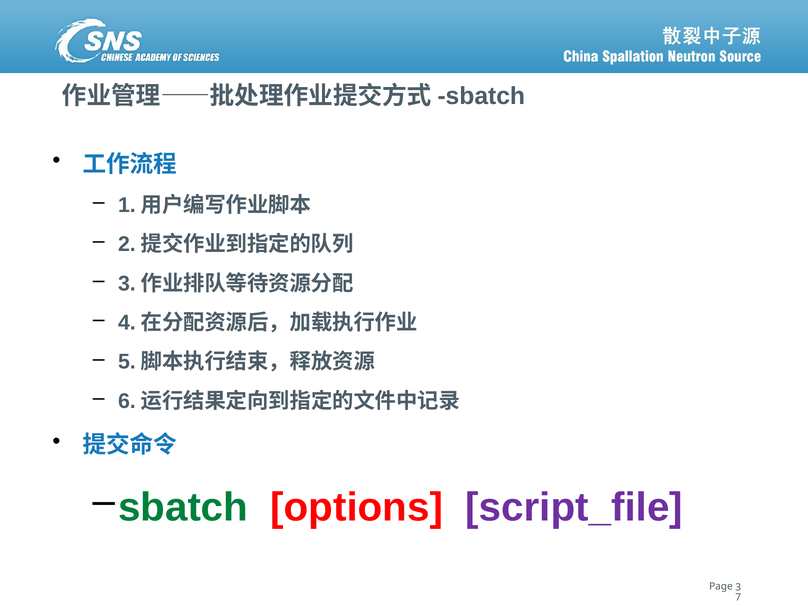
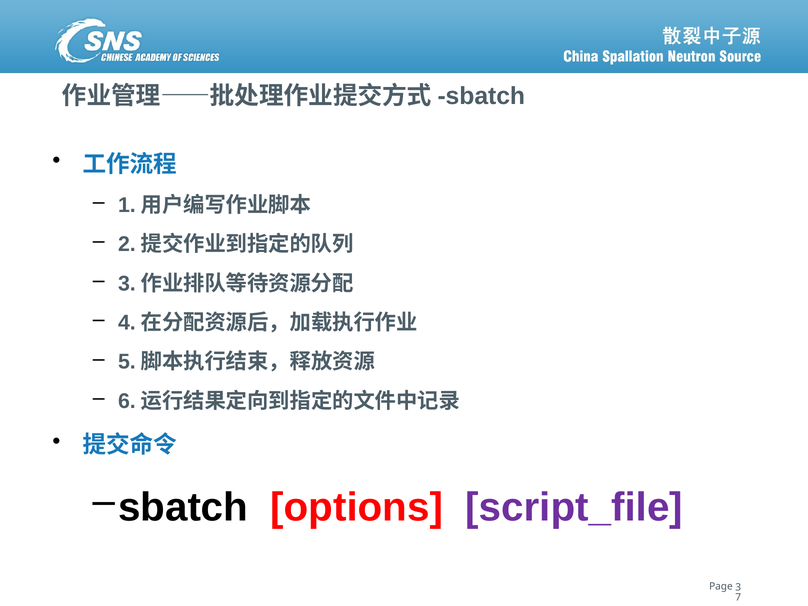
sbatch colour: green -> black (183, 507)
